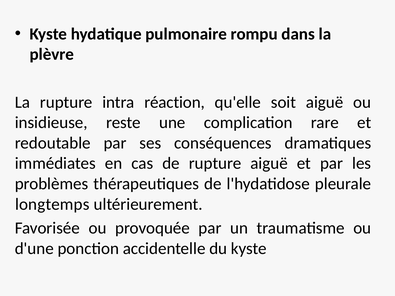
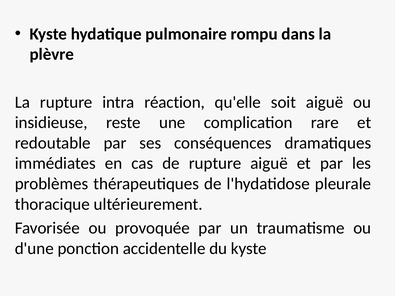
longtemps: longtemps -> thoracique (52, 204)
